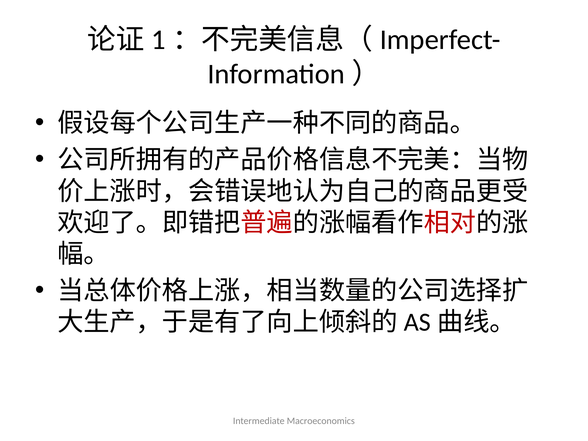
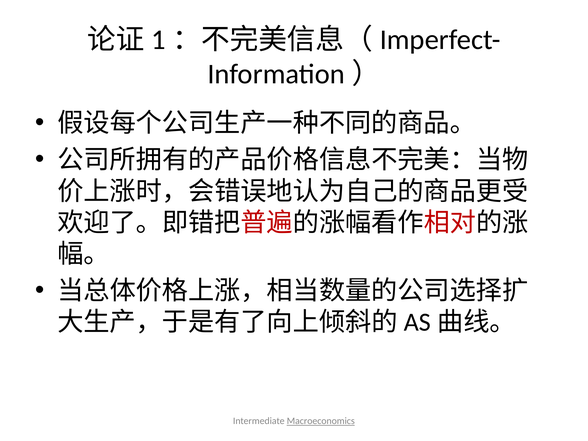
Macroeconomics underline: none -> present (321, 421)
